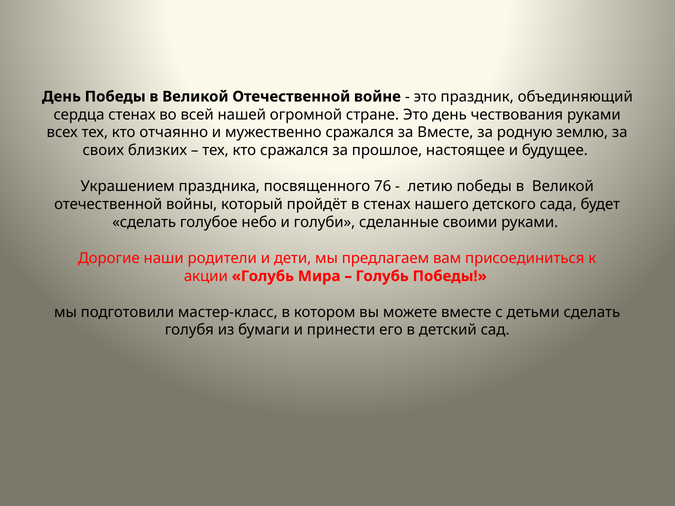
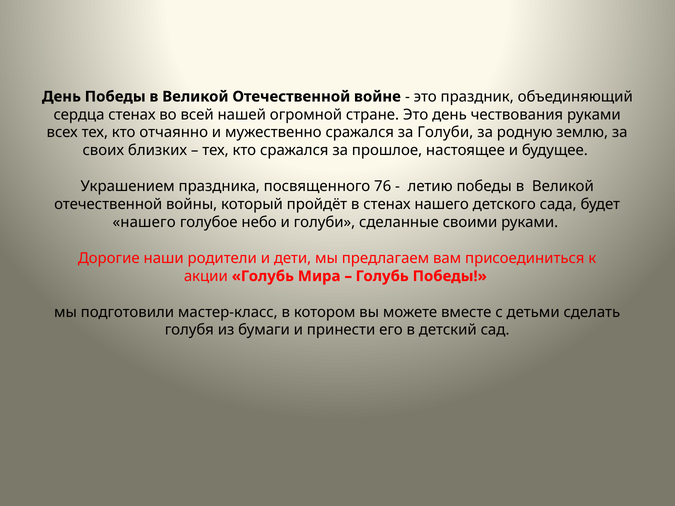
за Вместе: Вместе -> Голуби (445, 133)
сделать: сделать -> нашего (144, 222)
